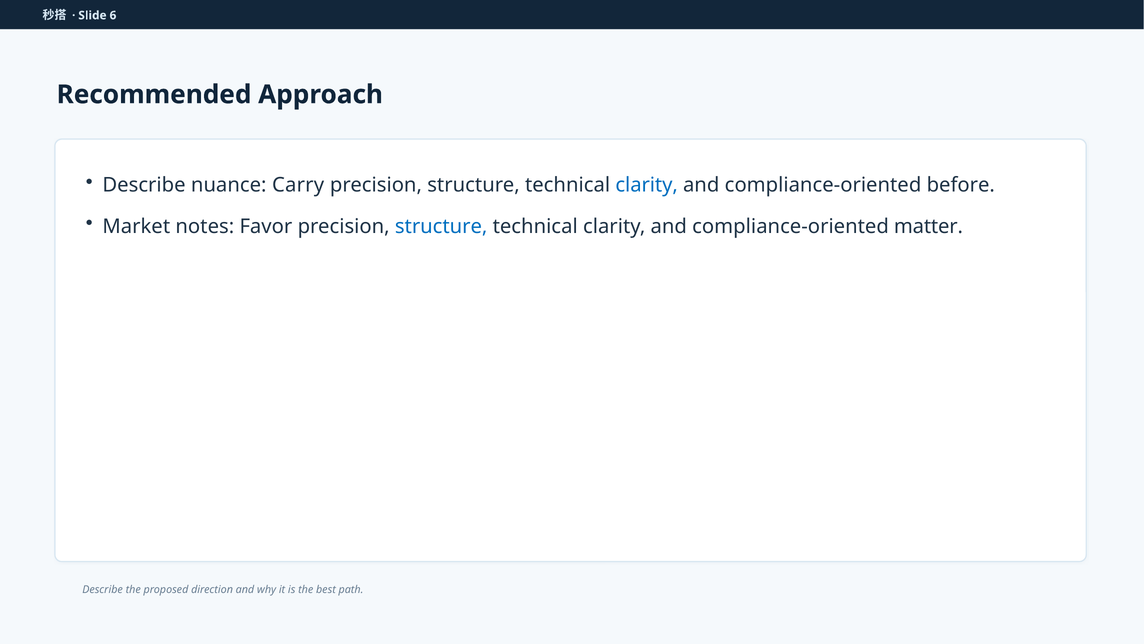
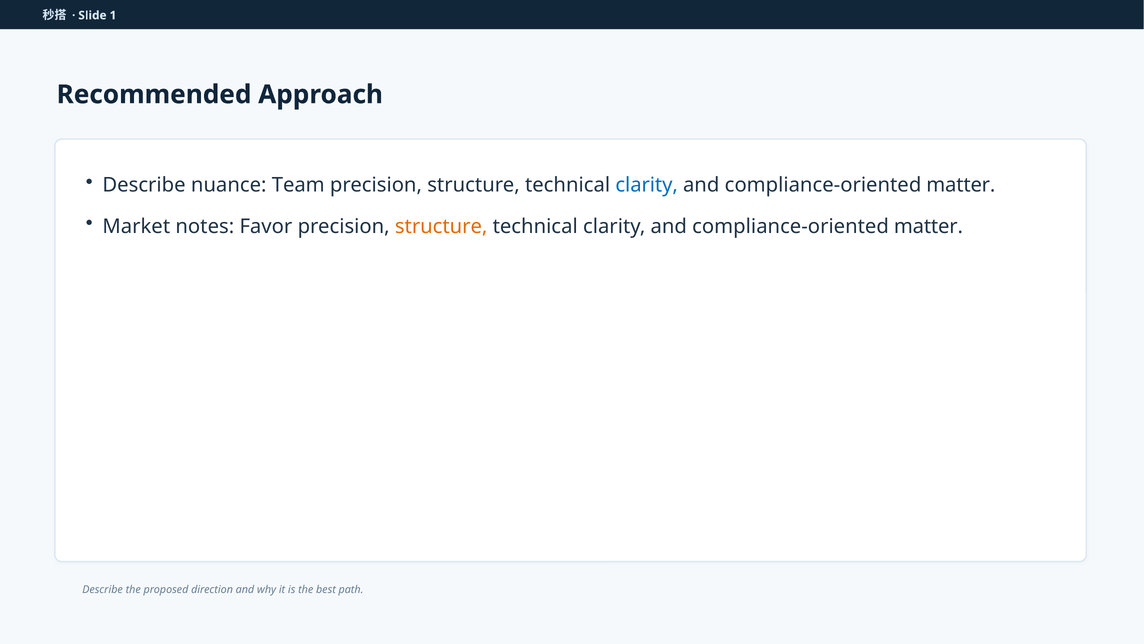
6: 6 -> 1 (113, 15)
Carry: Carry -> Team (298, 185)
before: before -> matter (961, 185)
structure colour: blue -> orange (441, 226)
